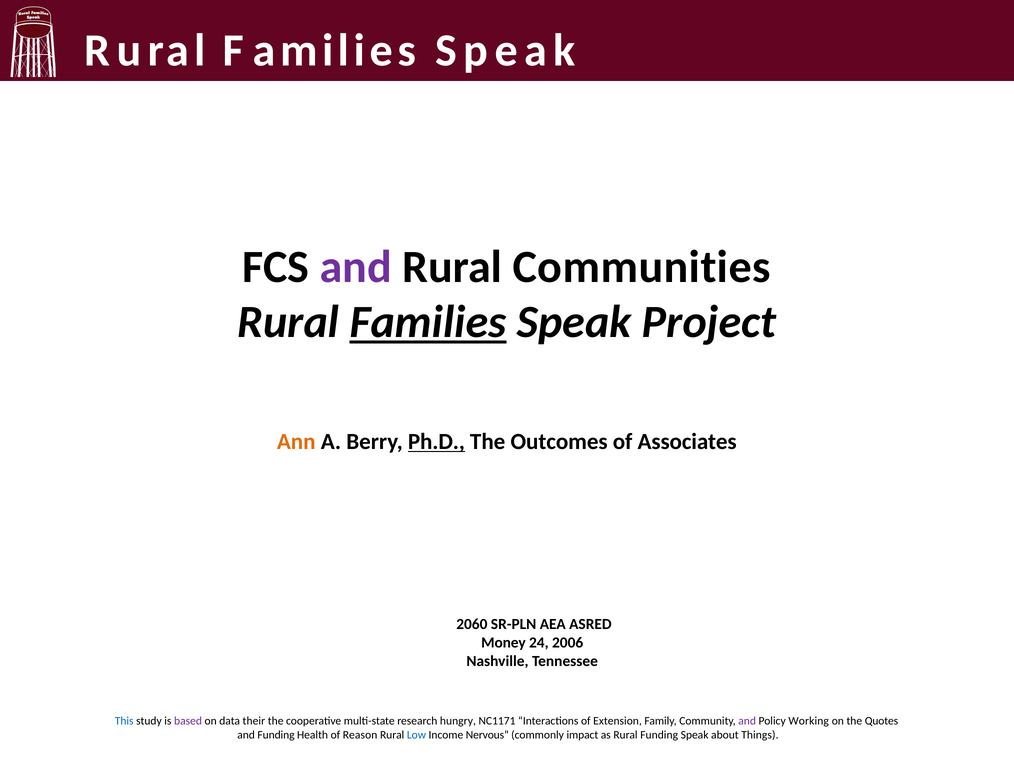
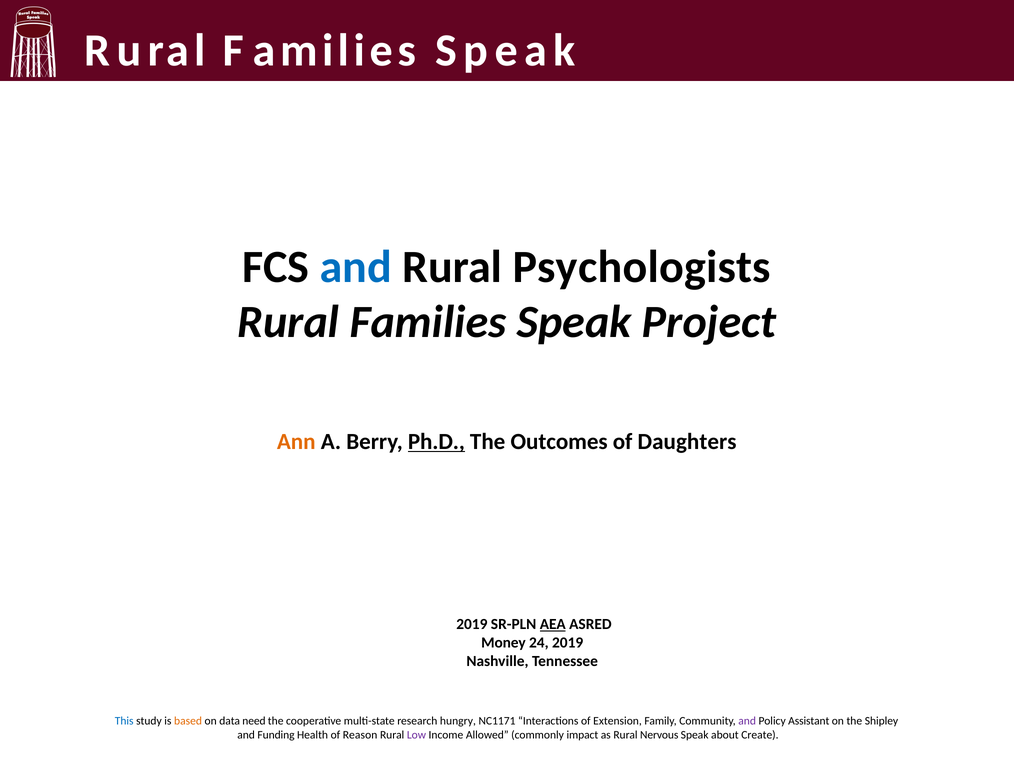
and colour: purple -> blue (356, 267)
Communities: Communities -> Psychologists (642, 267)
Families underline: present -> none (428, 322)
Associates: Associates -> Daughters (687, 441)
2060: 2060 -> 2019 (472, 624)
AEA underline: none -> present (553, 624)
24 2006: 2006 -> 2019 (568, 642)
based colour: purple -> orange (188, 721)
their: their -> need (254, 721)
Working: Working -> Assistant (809, 721)
Quotes: Quotes -> Shipley (881, 721)
Low colour: blue -> purple (416, 735)
Nervous: Nervous -> Allowed (487, 735)
Rural Funding: Funding -> Nervous (659, 735)
Things: Things -> Create (760, 735)
